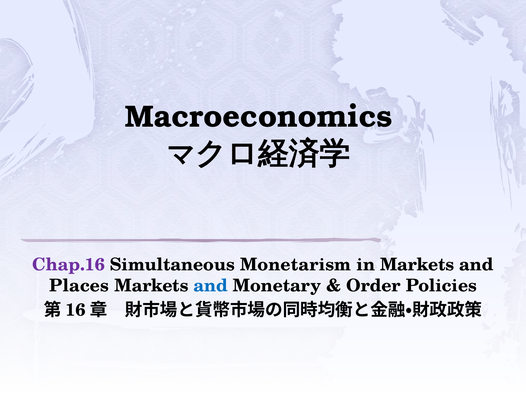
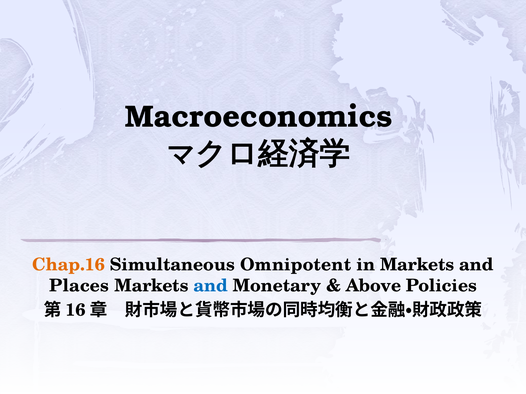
Chap.16 colour: purple -> orange (69, 265)
Monetarism: Monetarism -> Omnipotent (296, 265)
Order: Order -> Above (373, 286)
